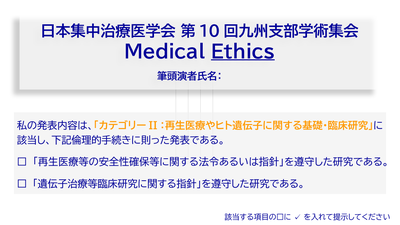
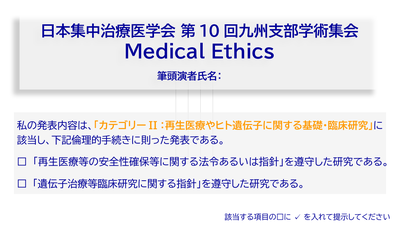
Ethics underline: present -> none (243, 52)
